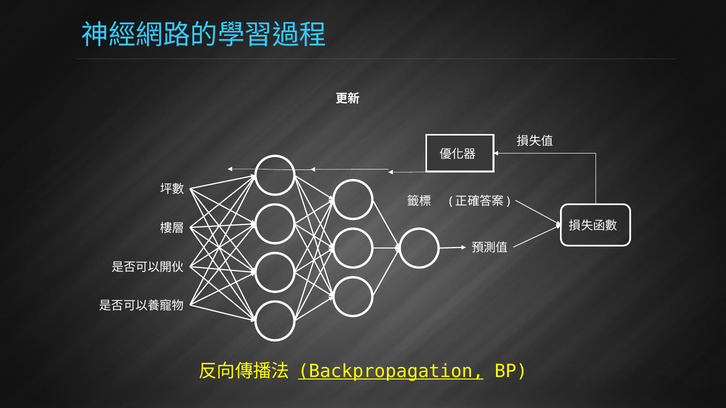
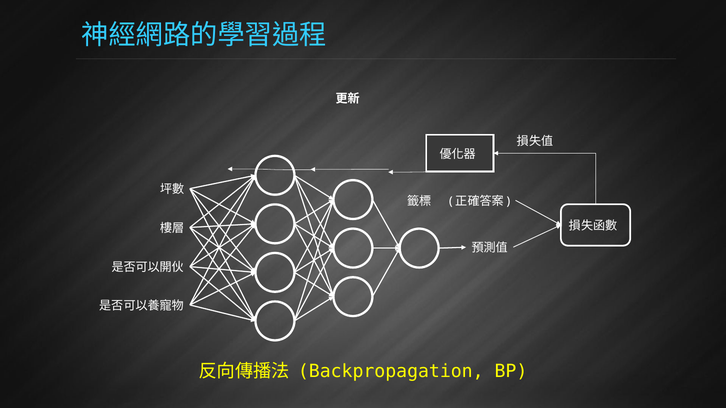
Backpropagation underline: present -> none (391, 371)
